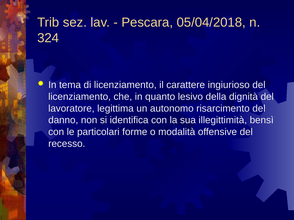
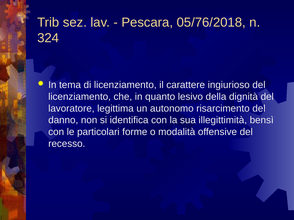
05/04/2018: 05/04/2018 -> 05/76/2018 (211, 22)
